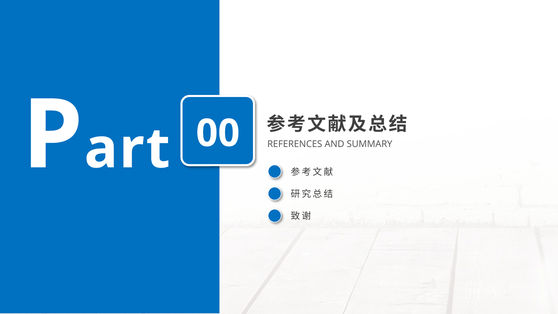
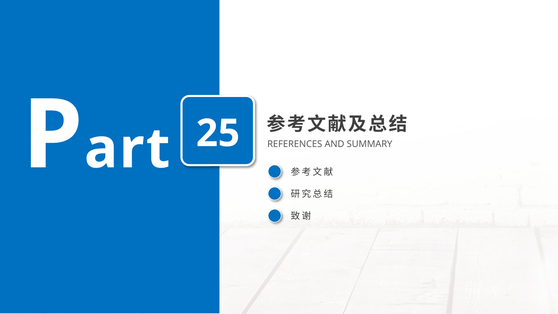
00: 00 -> 25 (218, 133)
